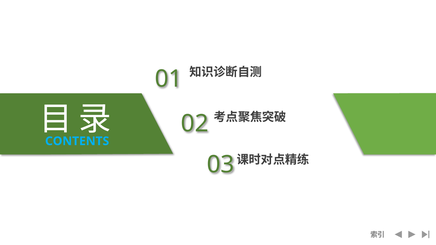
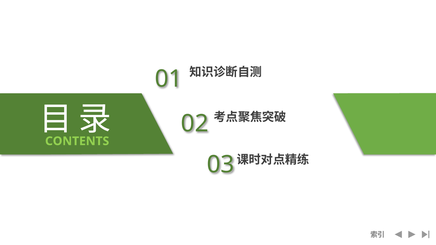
CONTENTS colour: light blue -> light green (77, 141)
